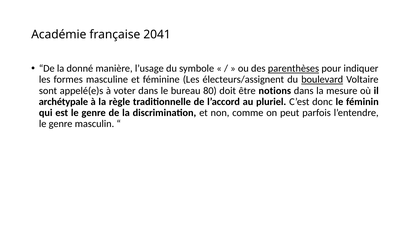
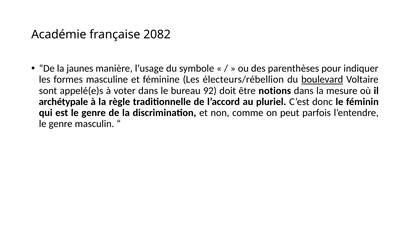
2041: 2041 -> 2082 (157, 34)
donné: donné -> jaunes (80, 68)
parenthèses underline: present -> none (293, 68)
électeurs/assignent: électeurs/assignent -> électeurs/rébellion (243, 79)
80: 80 -> 92 (210, 91)
